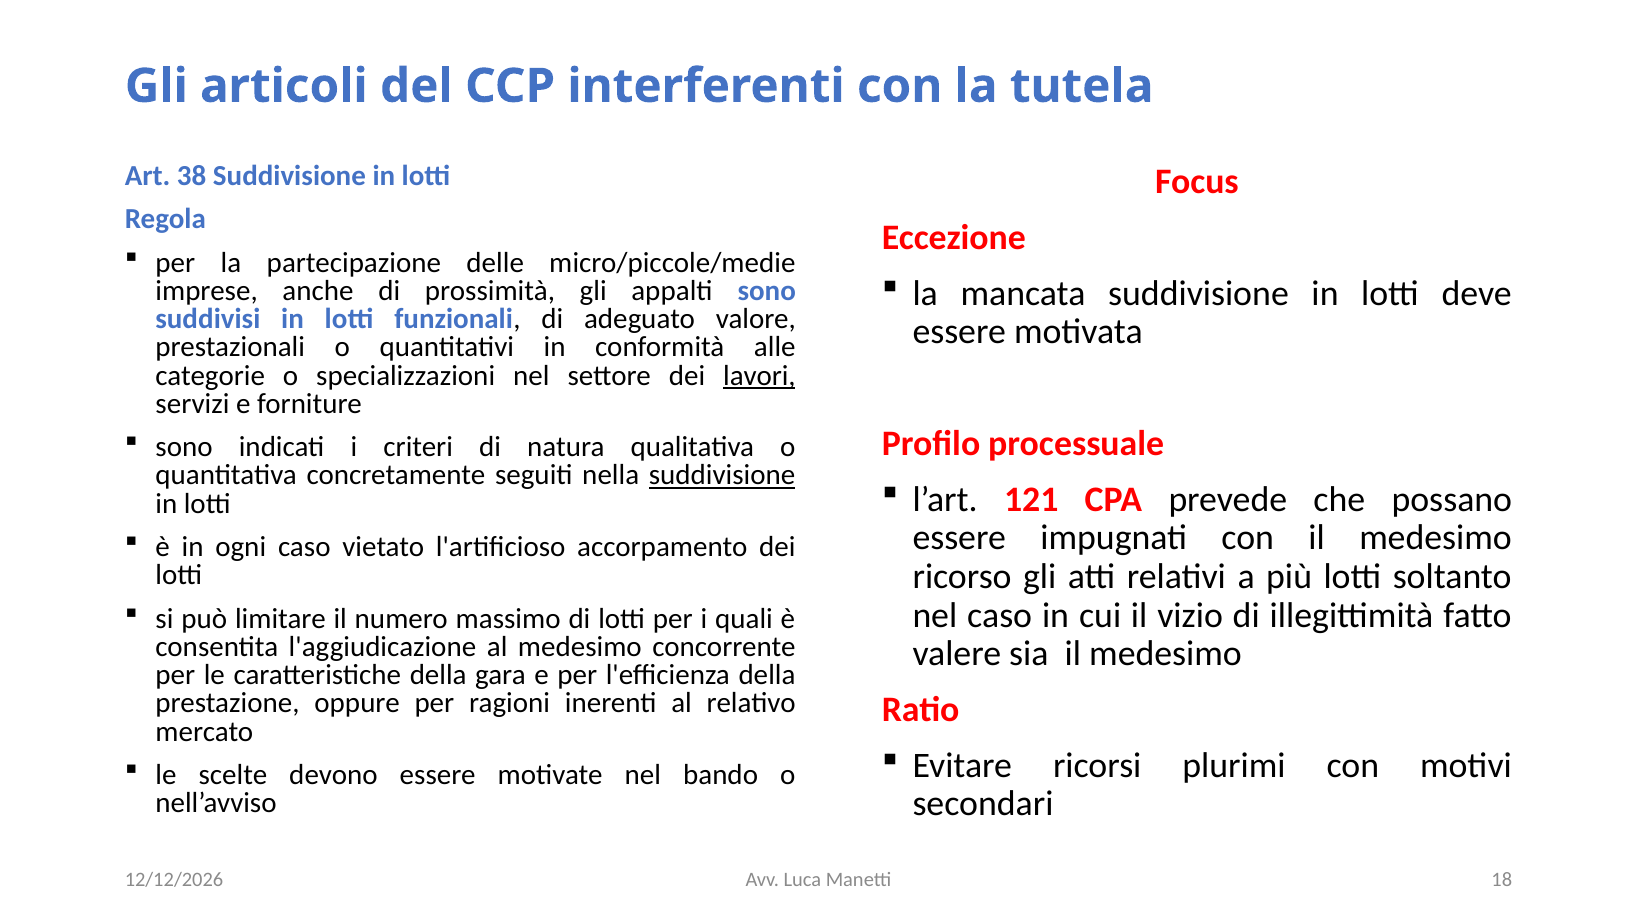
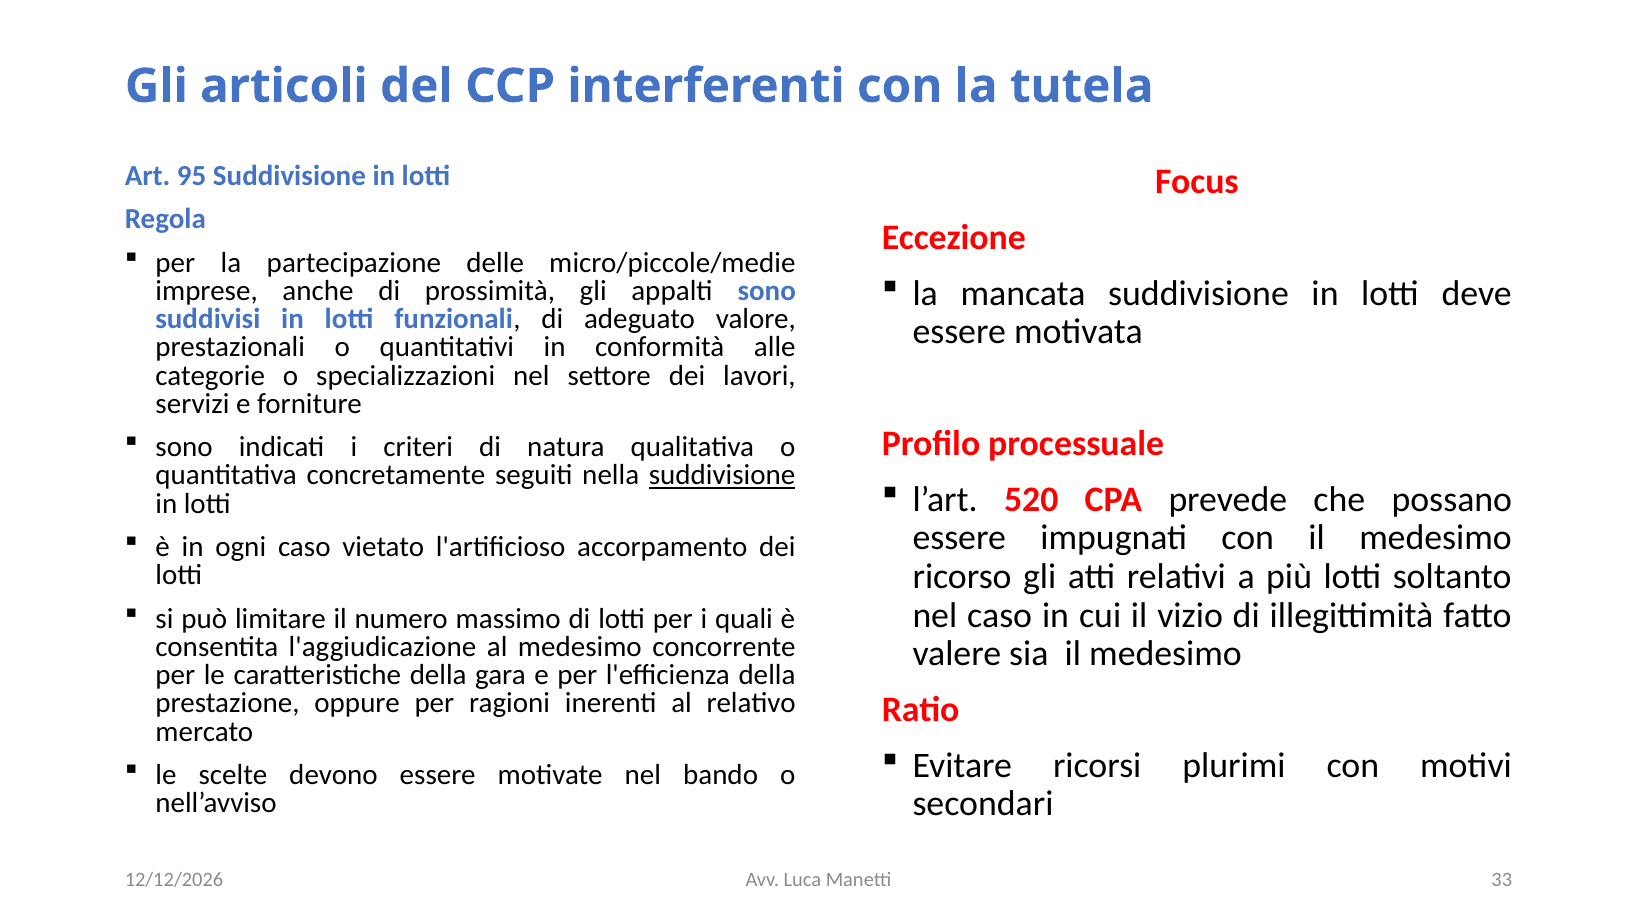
38: 38 -> 95 (192, 176)
lavori underline: present -> none (759, 375)
121: 121 -> 520 (1031, 499)
18: 18 -> 33 (1502, 879)
